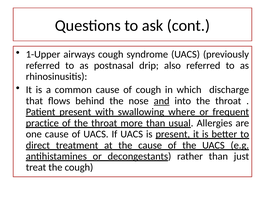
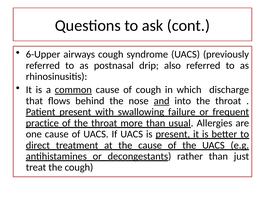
1-Upper: 1-Upper -> 6-Upper (43, 55)
common underline: none -> present (73, 90)
where: where -> failure (182, 112)
